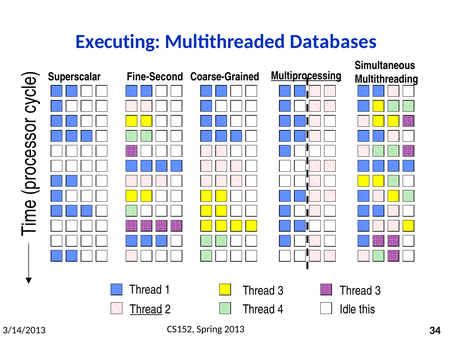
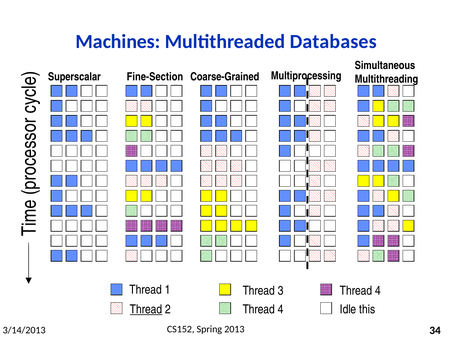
Executing: Executing -> Machines (118, 42)
Fine-Second: Fine-Second -> Fine-Section (155, 77)
Multiprocessing underline: present -> none (306, 76)
3: 3 -> 4 (378, 290)
